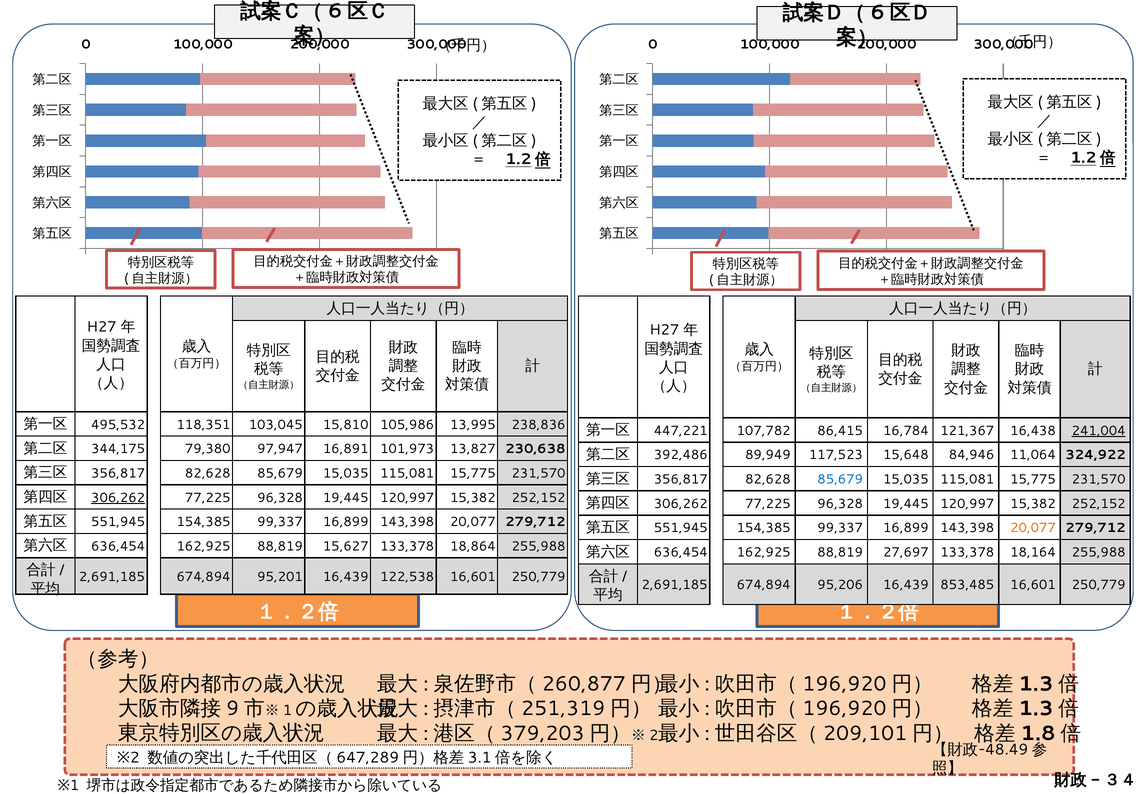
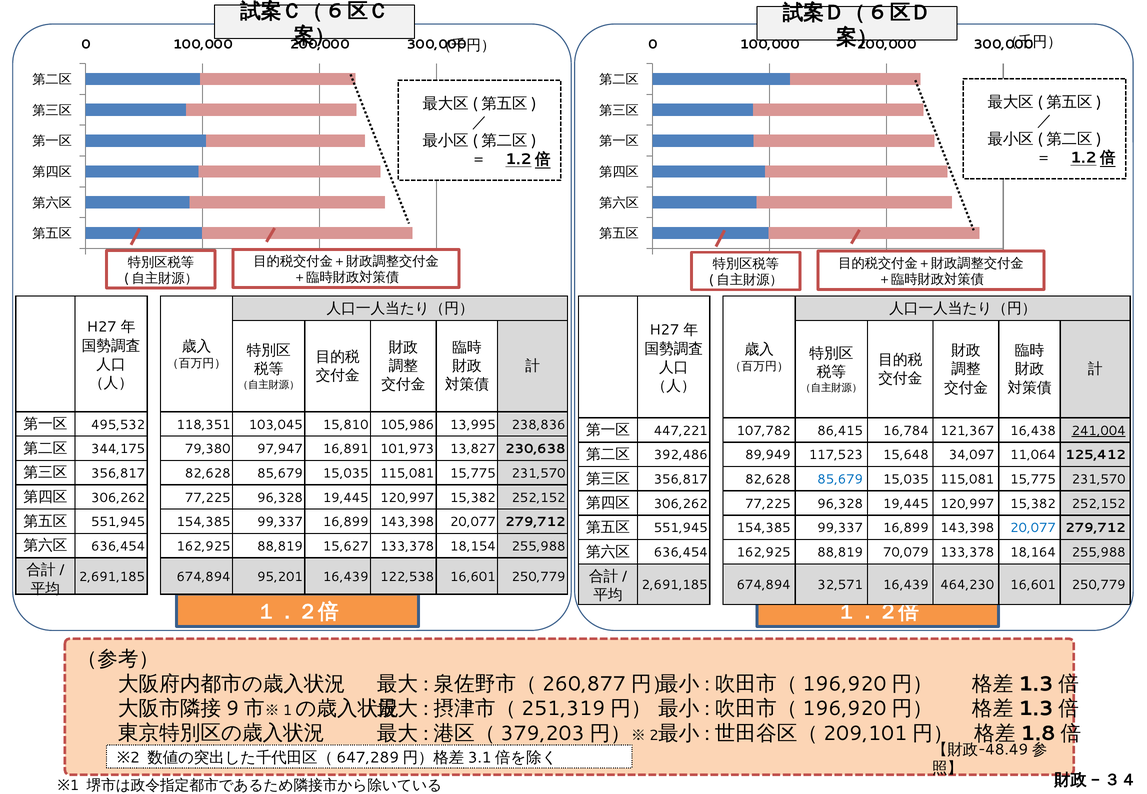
84,946: 84,946 -> 34,097 (972, 455)
324,922: 324,922 -> 125,412 (1096, 455)
306,262 underline: present -> none (118, 498)
20,077 colour: orange -> blue (1033, 528)
18,864: 18,864 -> 18,154 (473, 546)
27,697: 27,697 -> 70,079 (906, 552)
95,206: 95,206 -> 32,571 (840, 585)
853,485: 853,485 -> 464,230 (967, 585)
